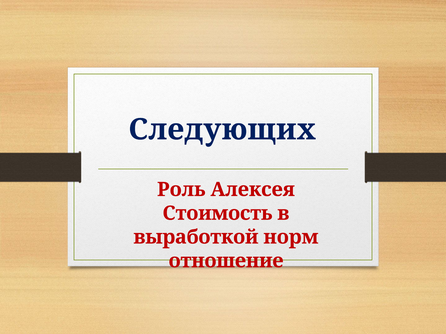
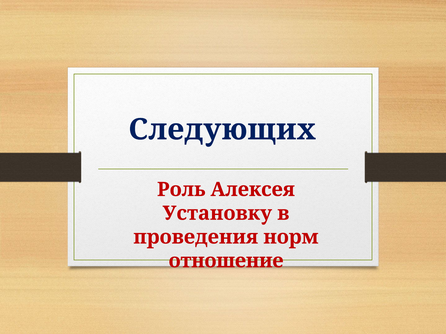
Стоимость: Стоимость -> Установку (217, 214)
выработкой: выработкой -> проведения (196, 237)
